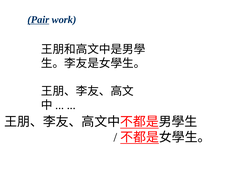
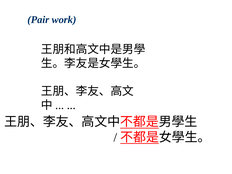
Pair underline: present -> none (38, 20)
